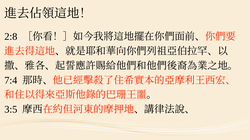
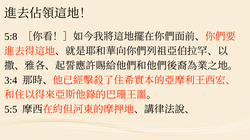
2:8: 2:8 -> 5:8 (11, 37)
7:4: 7:4 -> 3:4 (11, 81)
3:5: 3:5 -> 5:5 (11, 110)
